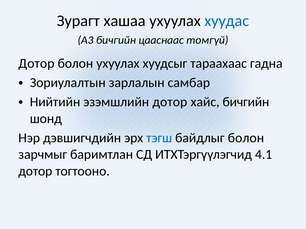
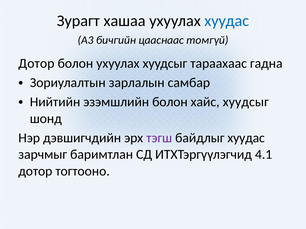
эзэмшлийн дотор: дотор -> болон (170, 102)
хайс бичгийн: бичгийн -> хуудсыг (246, 102)
тэгш colour: blue -> purple (159, 138)
байдлыг болон: болон -> хуудас (246, 138)
